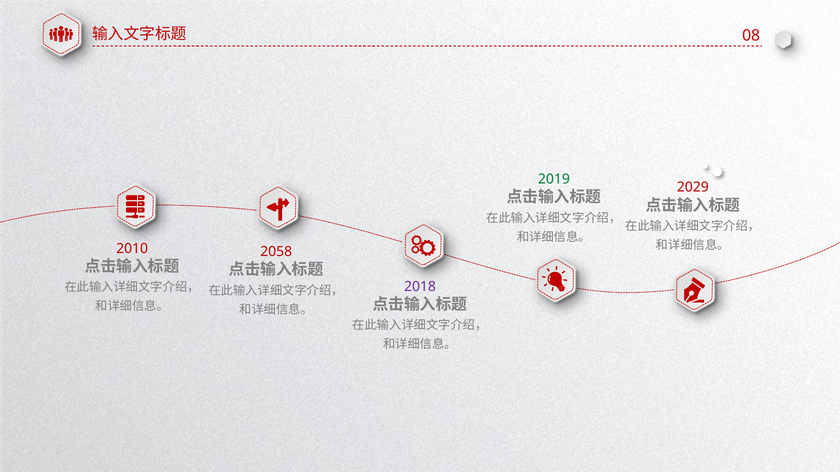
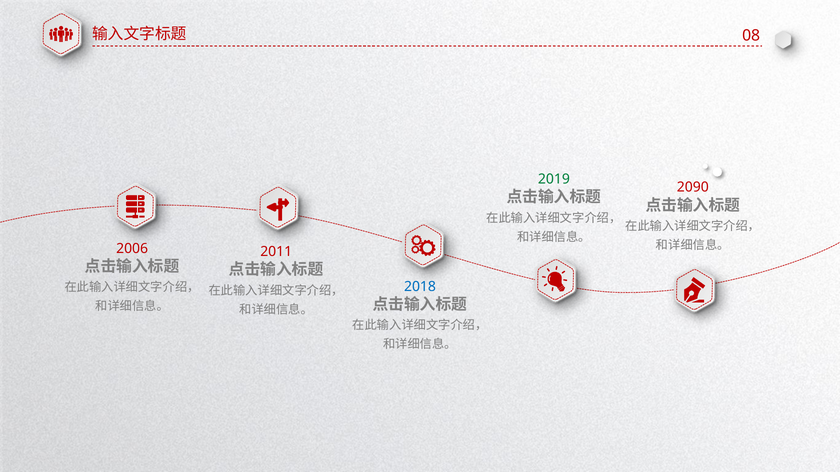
2029: 2029 -> 2090 (693, 188)
2010: 2010 -> 2006 (132, 249)
2058: 2058 -> 2011 (276, 252)
2018 colour: purple -> blue (420, 287)
